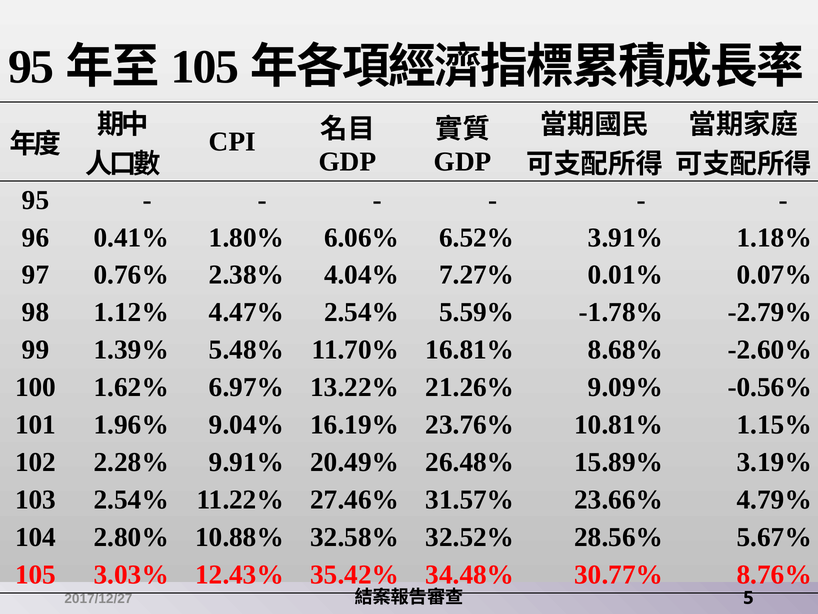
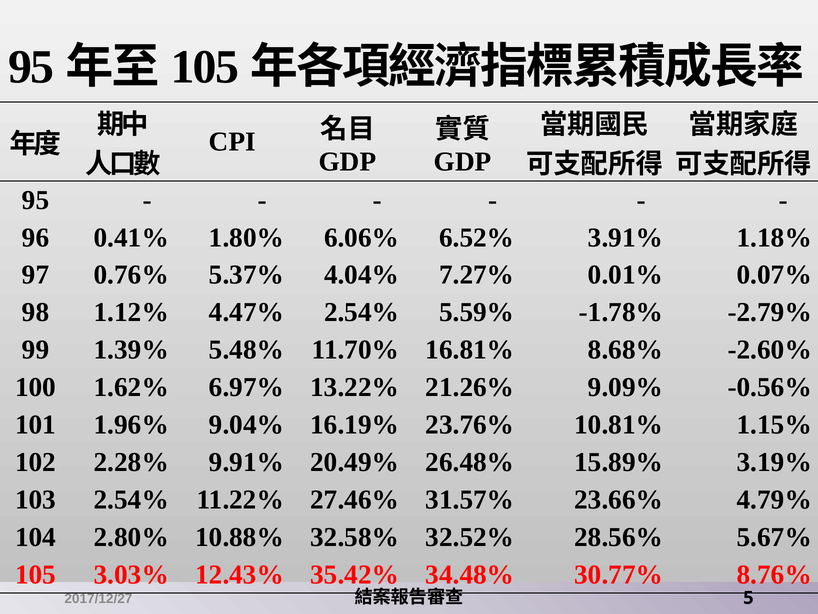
2.38%: 2.38% -> 5.37% (246, 275)
